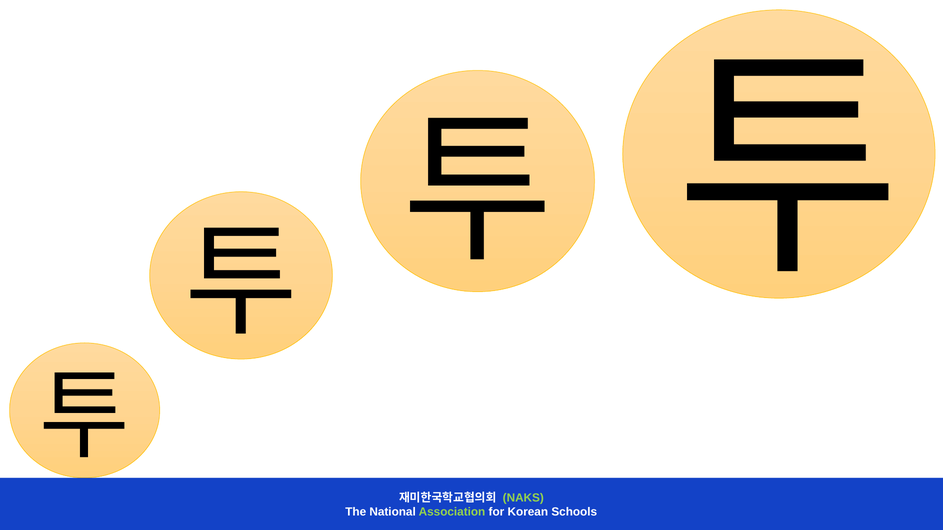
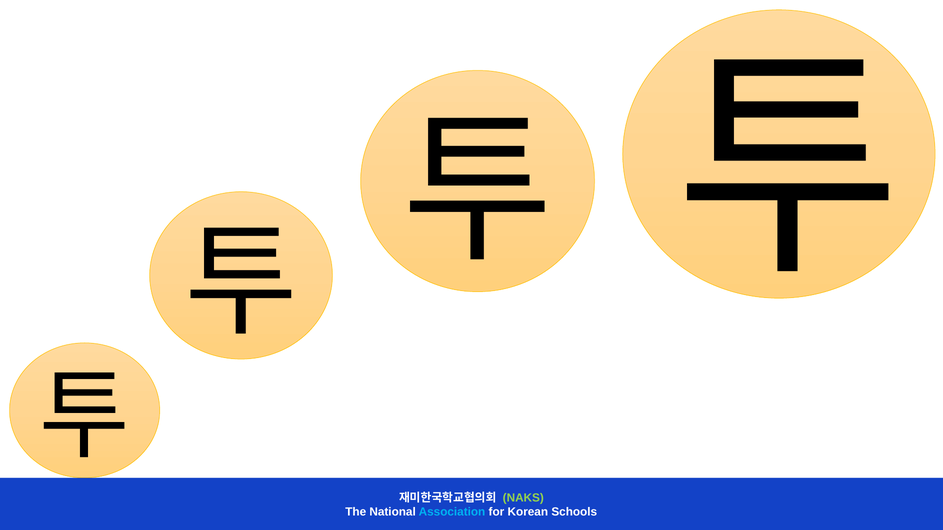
Association colour: light green -> light blue (452, 512)
